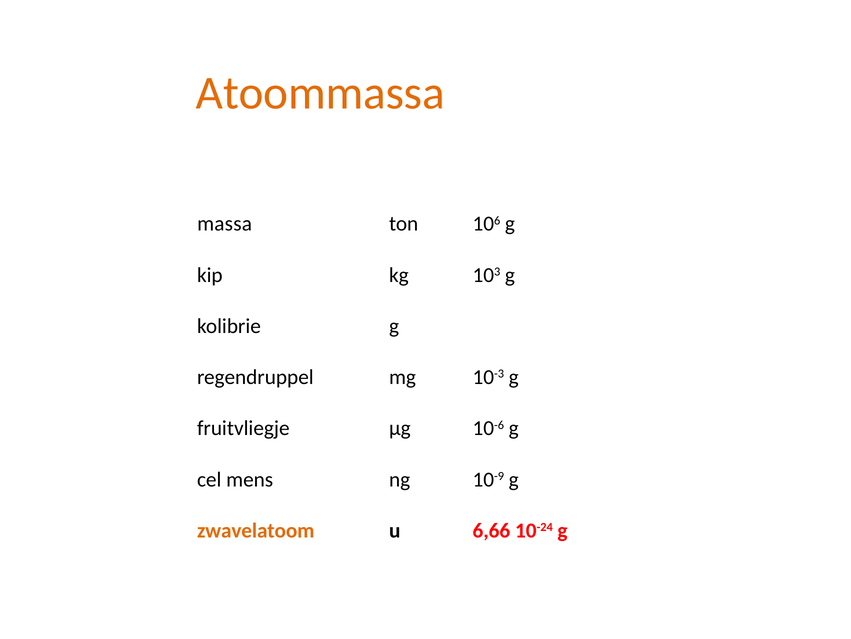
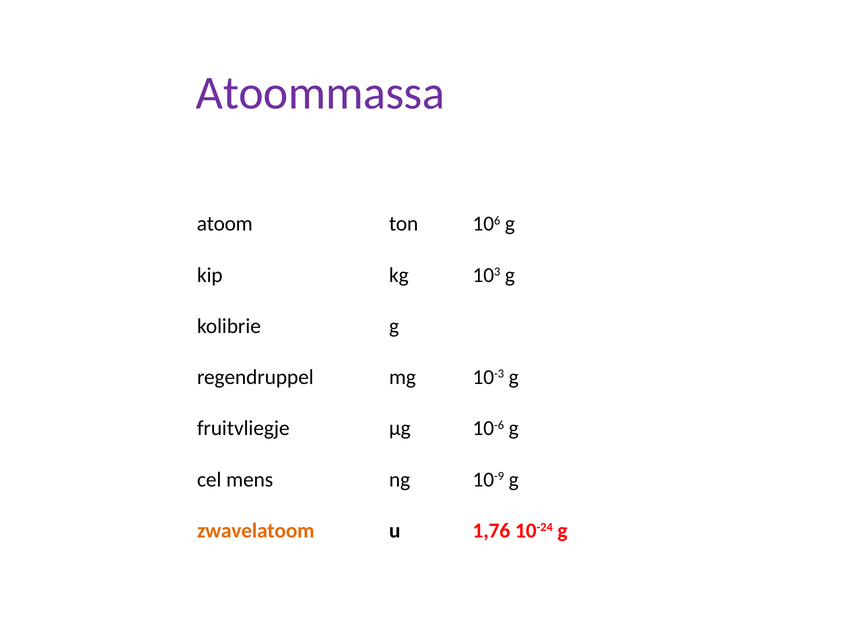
Atoommassa colour: orange -> purple (320, 93)
massa: massa -> atoom (225, 224)
6,66: 6,66 -> 1,76 (491, 530)
